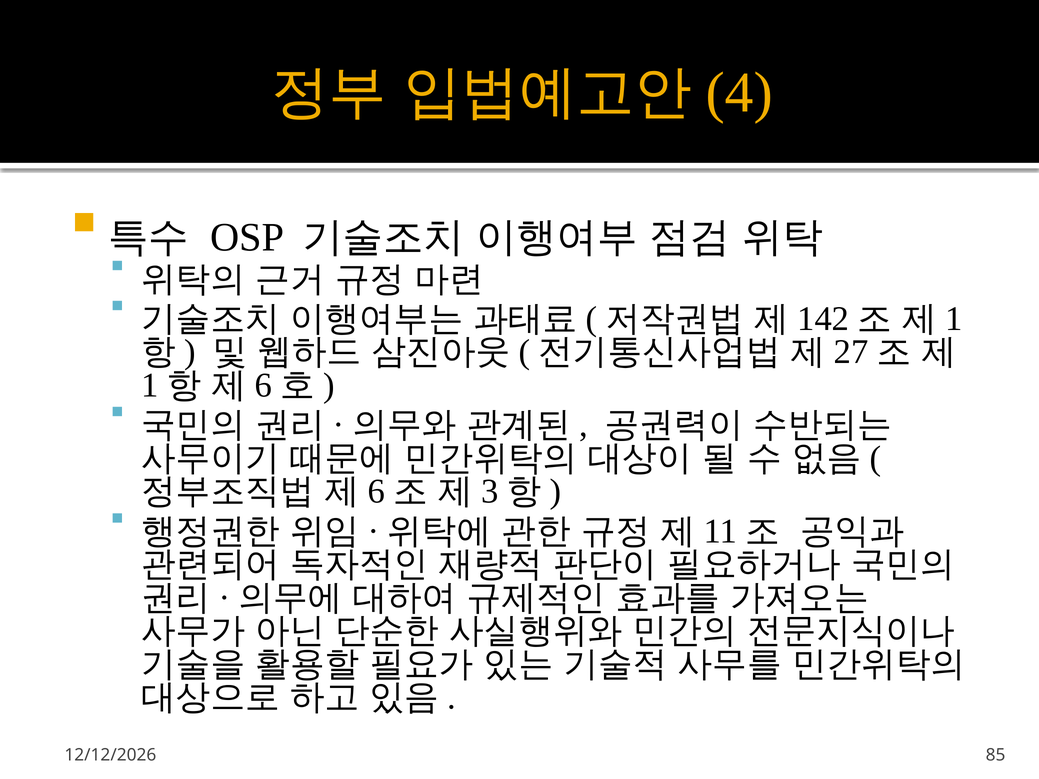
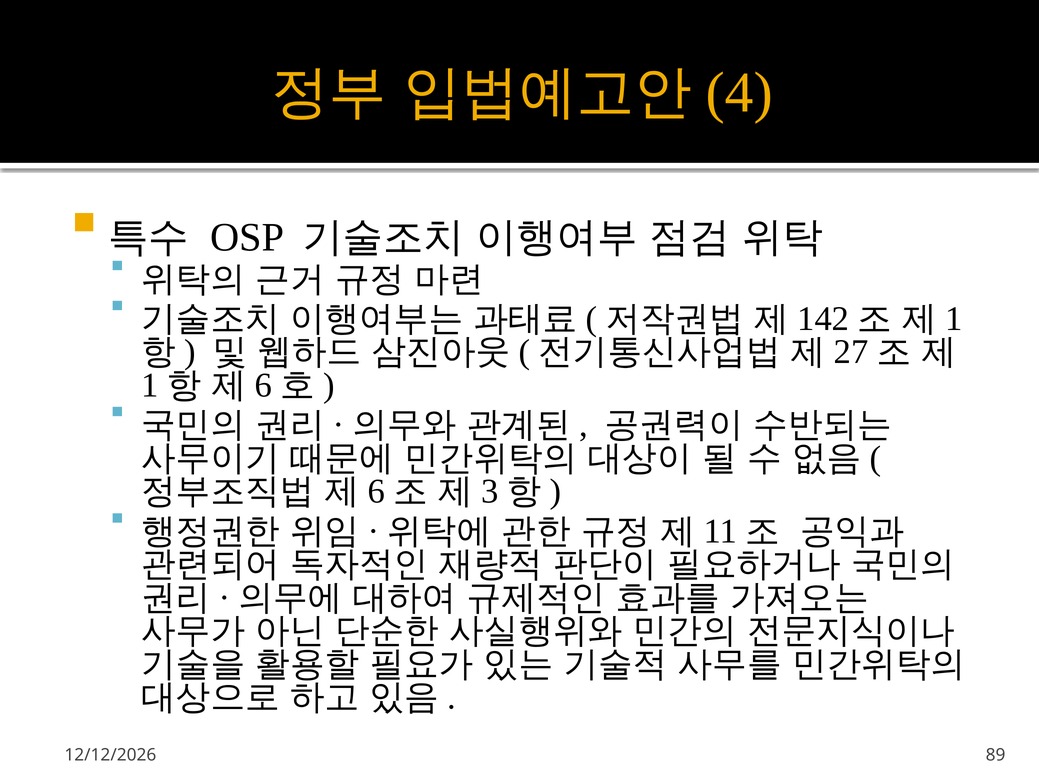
85: 85 -> 89 (996, 755)
